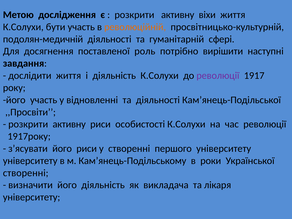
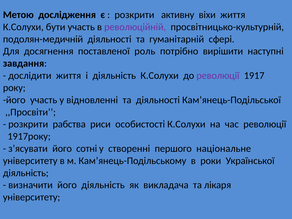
революційній colour: orange -> purple (135, 27)
активну: активну -> рабства (69, 124)
його риси: риси -> сотні (87, 149)
першого університету: університету -> національне (224, 149)
створенні: створенні -> діяльність (26, 173)
